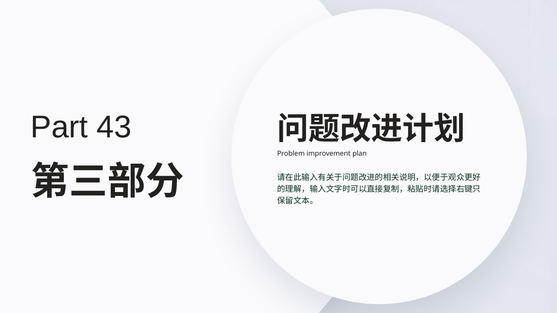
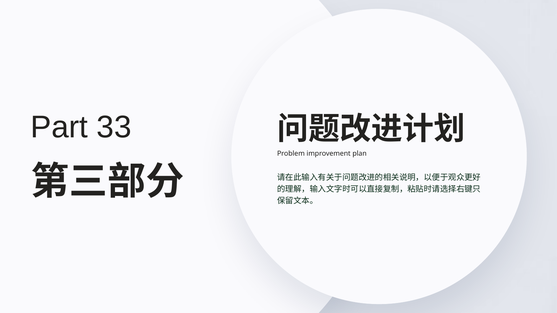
43: 43 -> 33 (114, 127)
